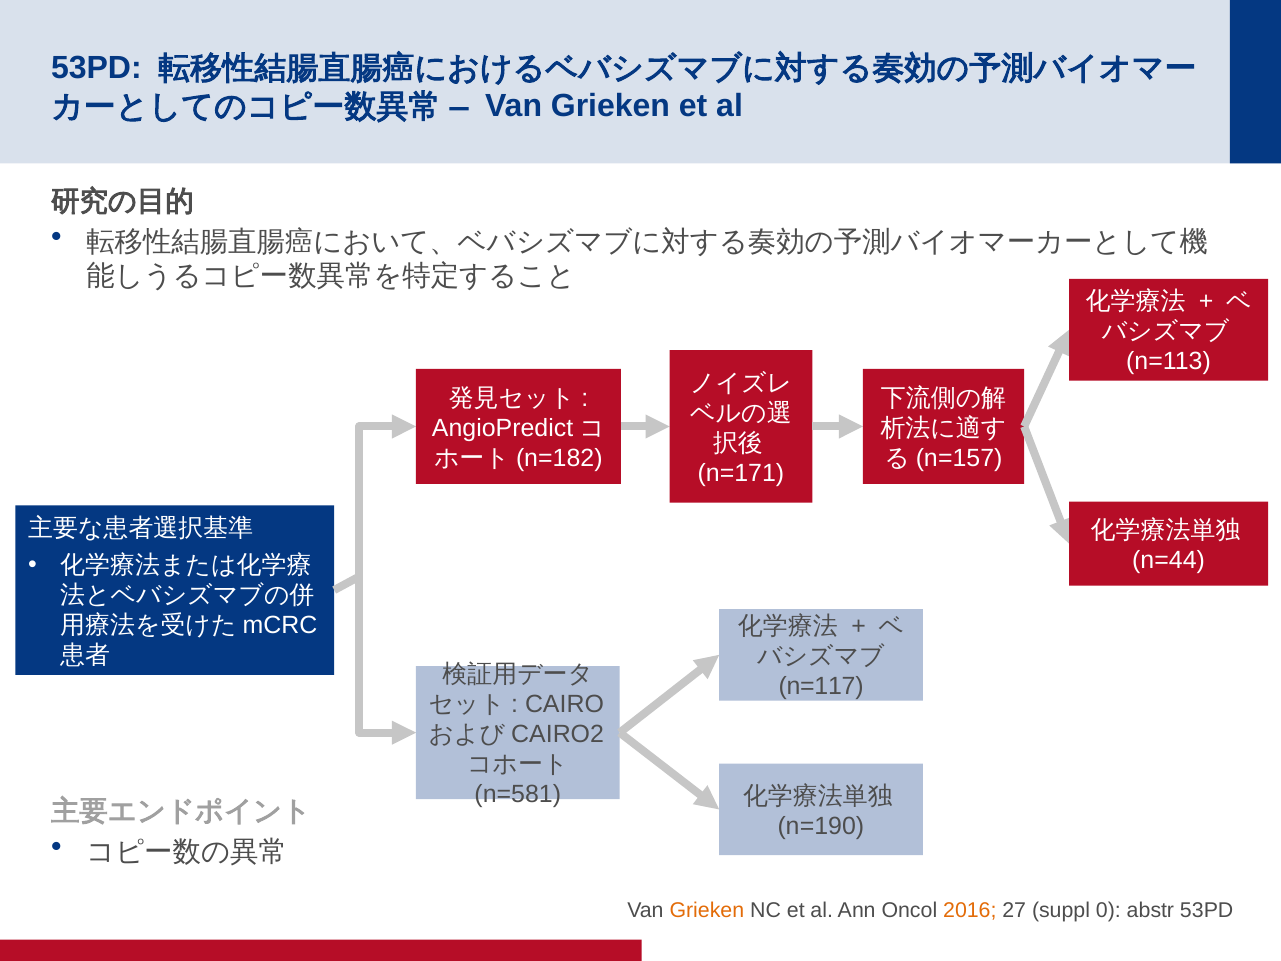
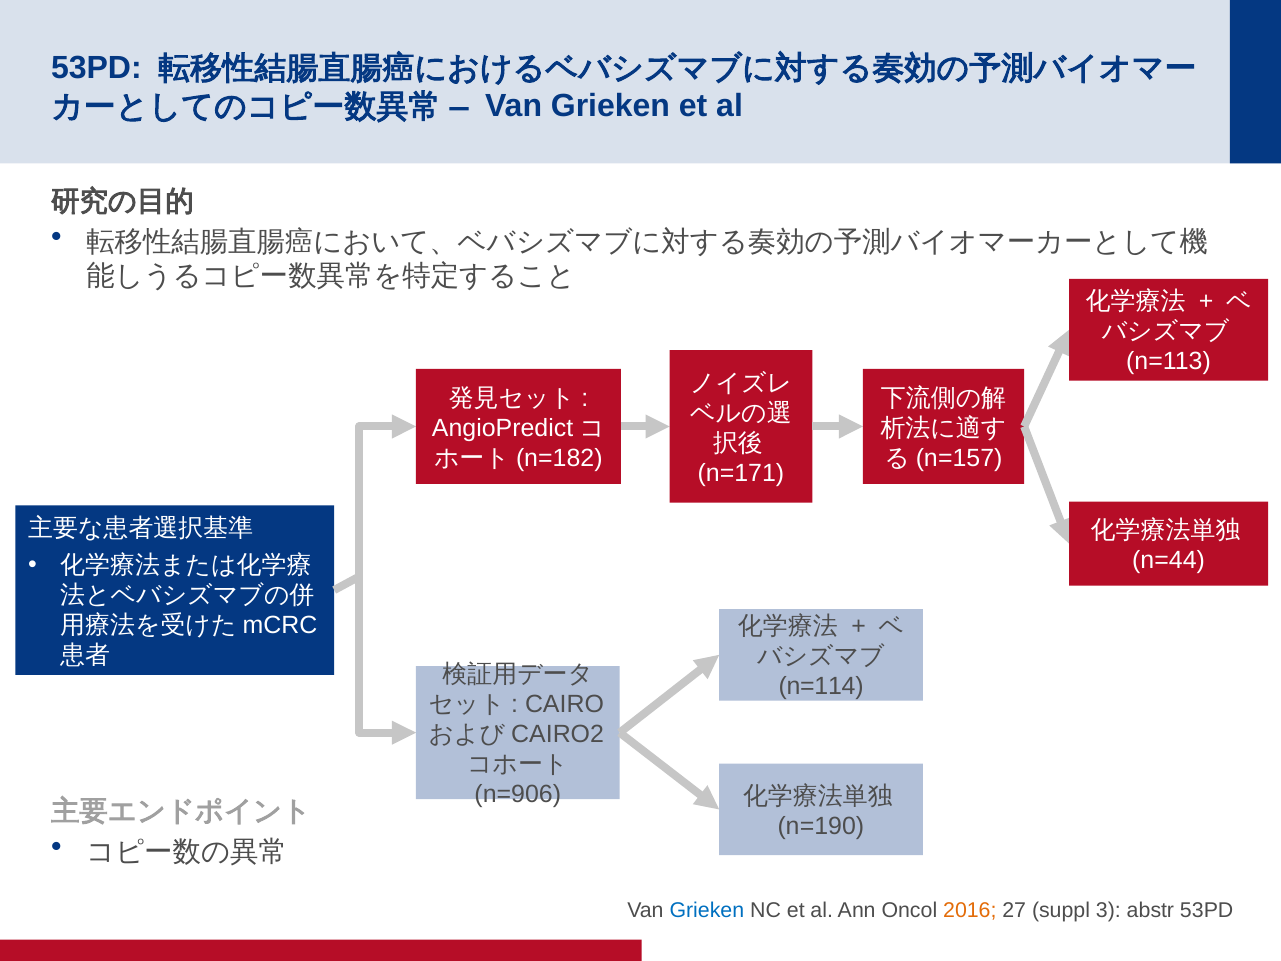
n=117: n=117 -> n=114 (821, 686)
n=581: n=581 -> n=906 (518, 794)
Grieken colour: orange -> blue (707, 910)
0: 0 -> 3 (1108, 910)
